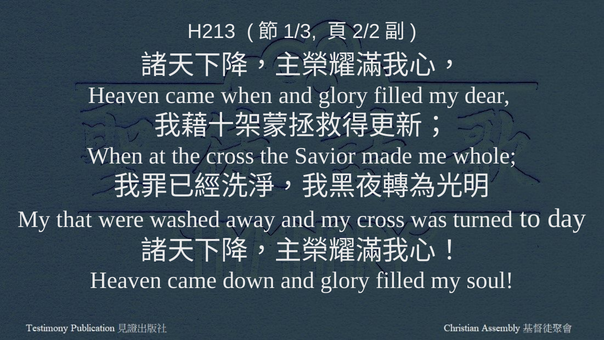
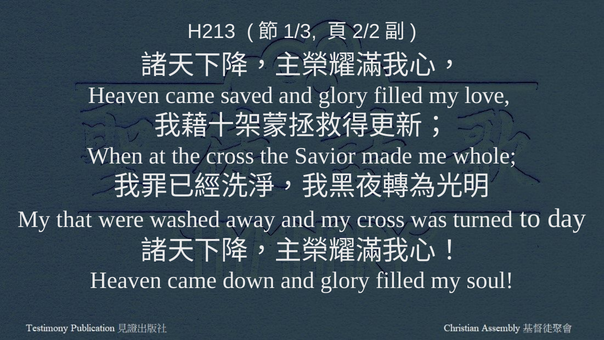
came when: when -> saved (247, 95)
dear: dear -> love (487, 95)
